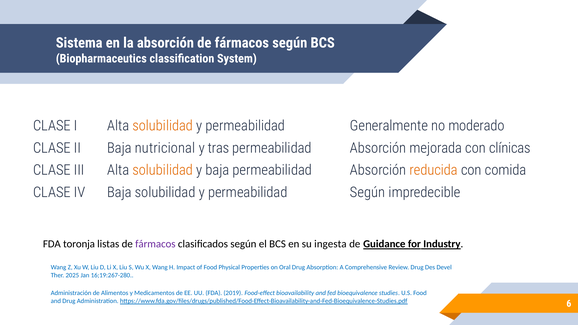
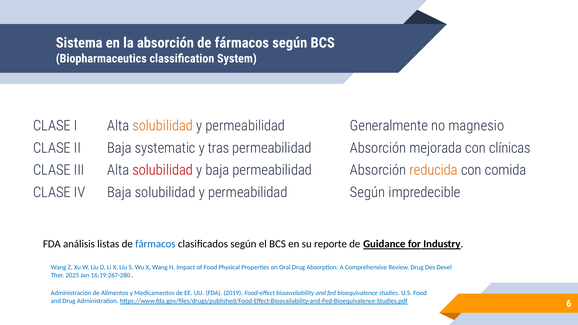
moderado: moderado -> magnesio (476, 126)
nutricional: nutricional -> systematic (165, 148)
solubilidad colour: orange -> red (163, 170)
toronja: toronja -> análisis (79, 244)
fármacos colour: purple -> blue (155, 244)
ingesta: ingesta -> reporte (331, 244)
